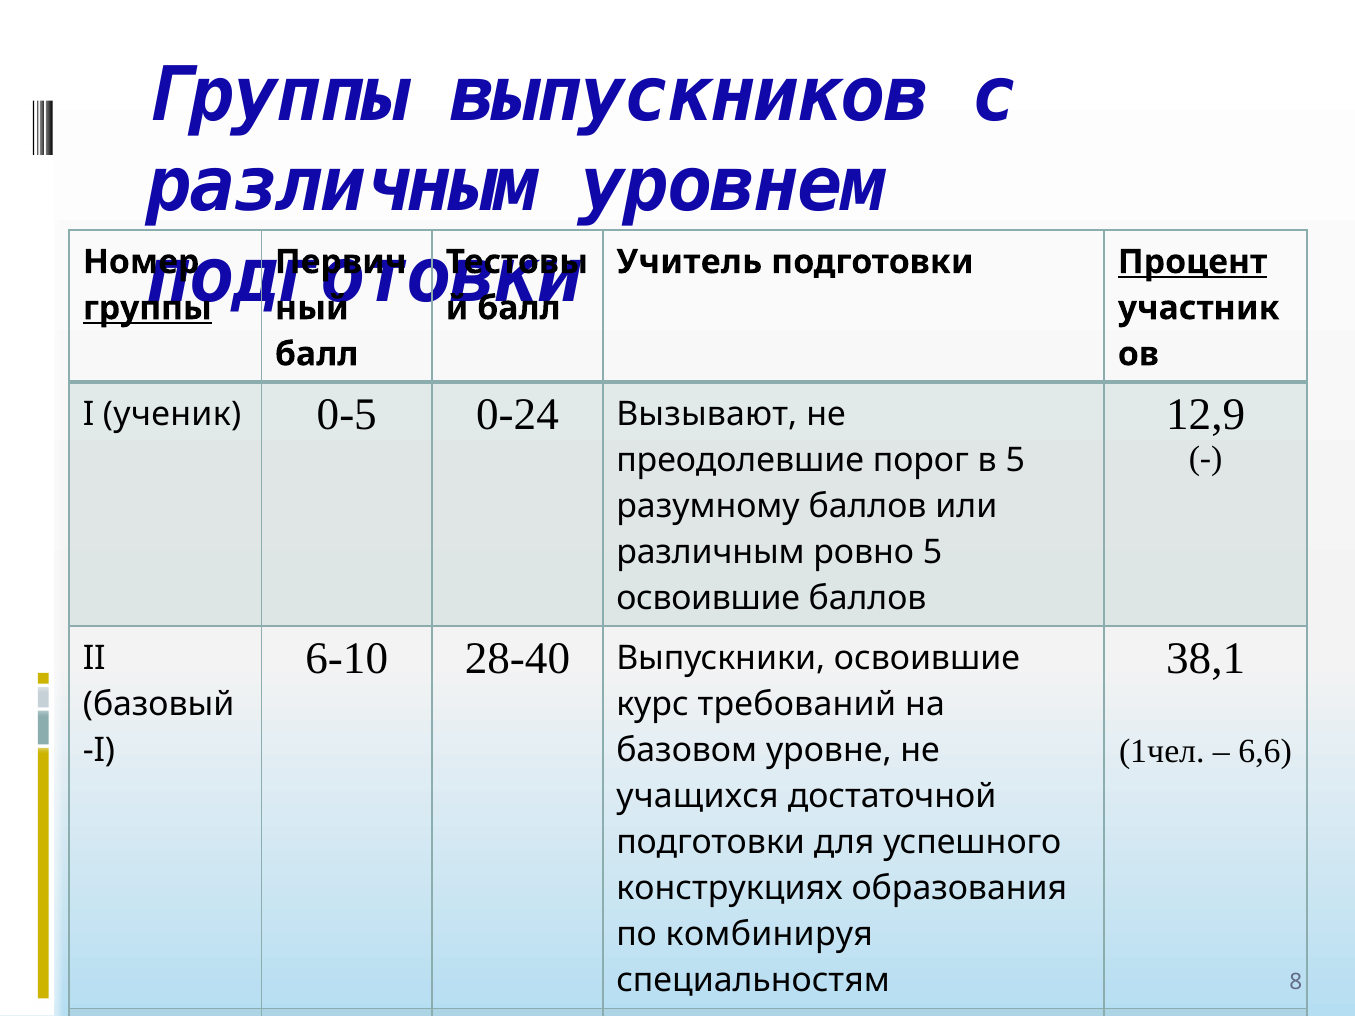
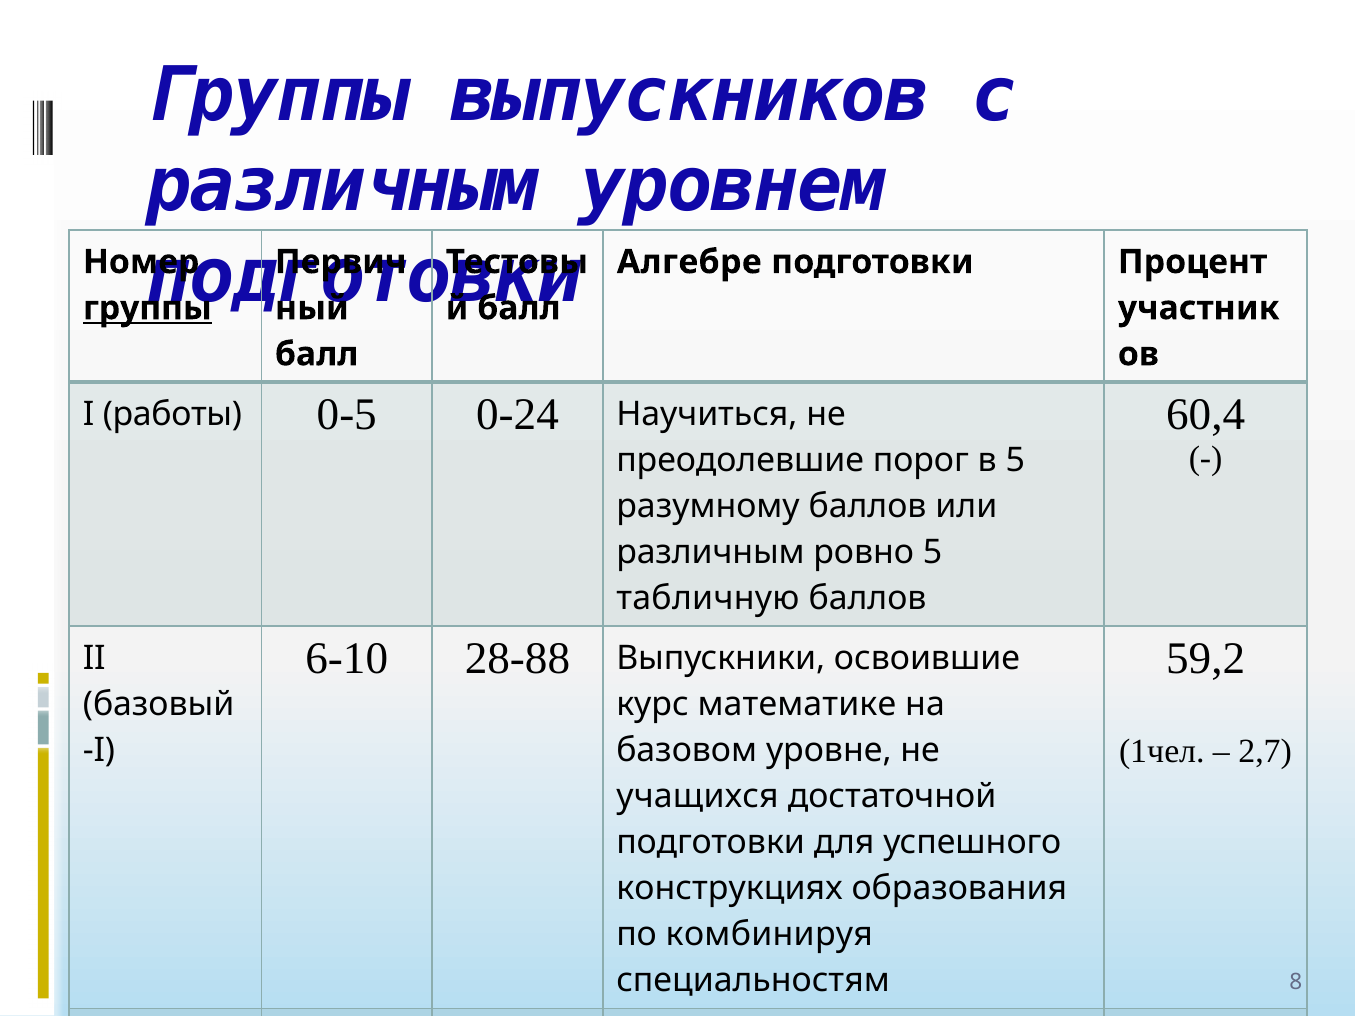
Учитель: Учитель -> Алгебре (689, 262)
Процент underline: present -> none (1193, 262)
12,9: 12,9 -> 60,4 (1206, 414)
ученик: ученик -> работы (172, 414)
Вызывают: Вызывают -> Научиться (707, 414)
освоившие: освоившие -> табличную (708, 598)
28-40: 28-40 -> 28-88 (517, 658)
38,1: 38,1 -> 59,2 (1206, 658)
требований: требований -> математике (797, 704)
6,6: 6,6 -> 2,7 (1265, 752)
